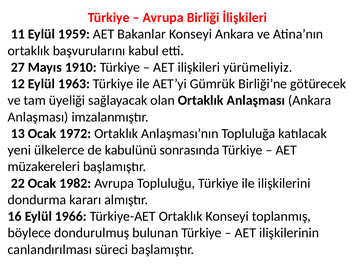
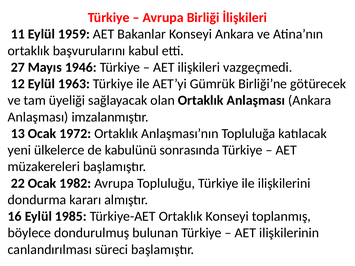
1910: 1910 -> 1946 (81, 67)
yürümeliyiz: yürümeliyiz -> vazgeçmedi (258, 67)
1966: 1966 -> 1985 (71, 217)
